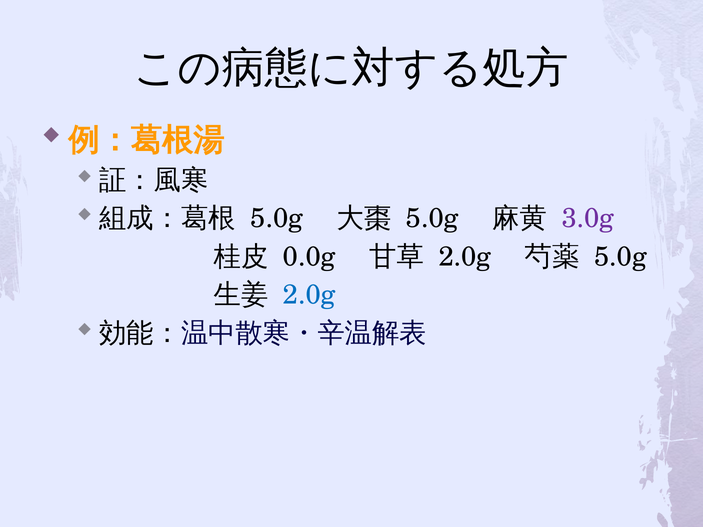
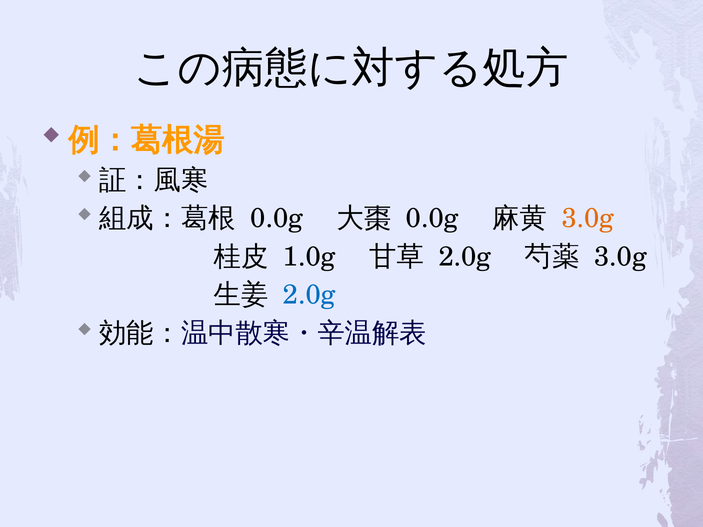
5.0g: 5.0g -> 0.0g (277, 218)
5.0g: 5.0g -> 0.0g (432, 218)
3.0g colour: purple -> orange (588, 218)
0.0g: 0.0g -> 1.0g (309, 257)
5.0g: 5.0g -> 3.0g (620, 257)
